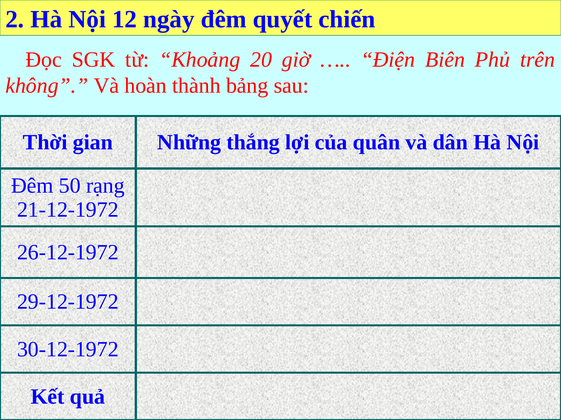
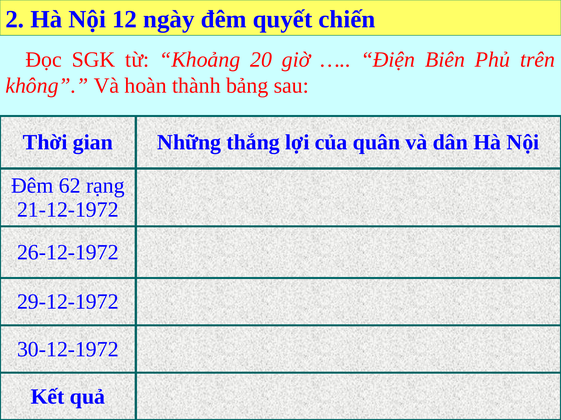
50: 50 -> 62 (70, 186)
